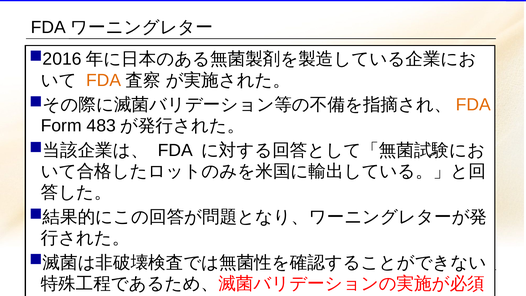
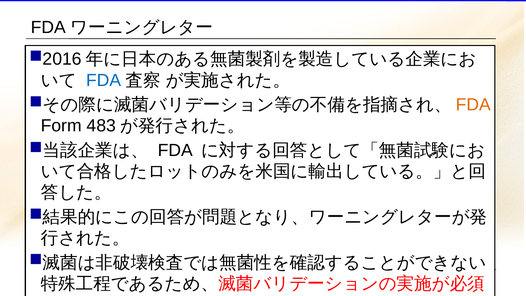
FDA colour: orange -> blue (104, 80)
